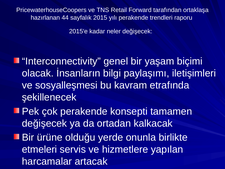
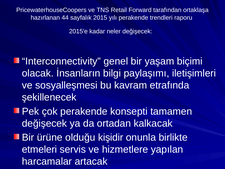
yerde: yerde -> kişidir (111, 137)
